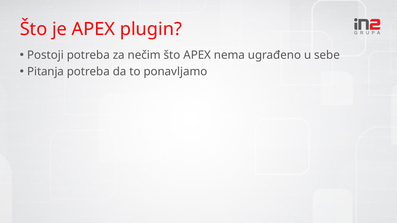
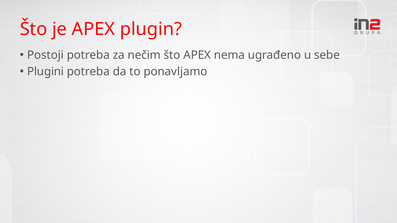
Pitanja: Pitanja -> Plugini (46, 72)
